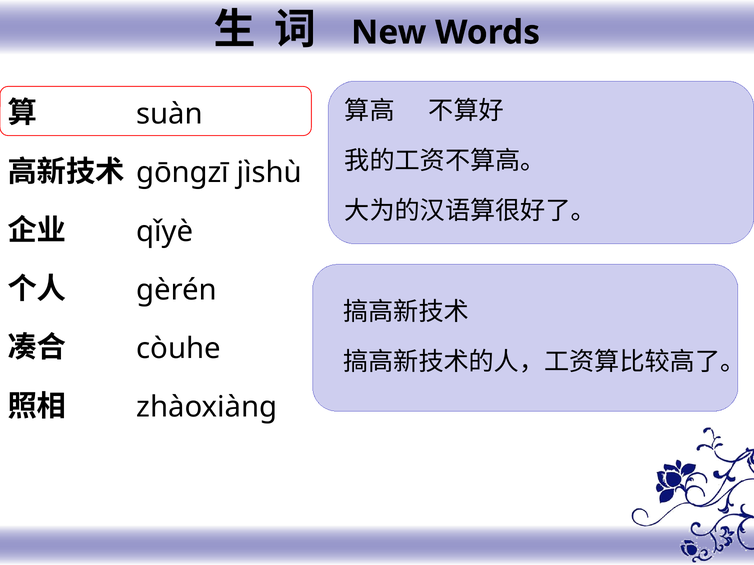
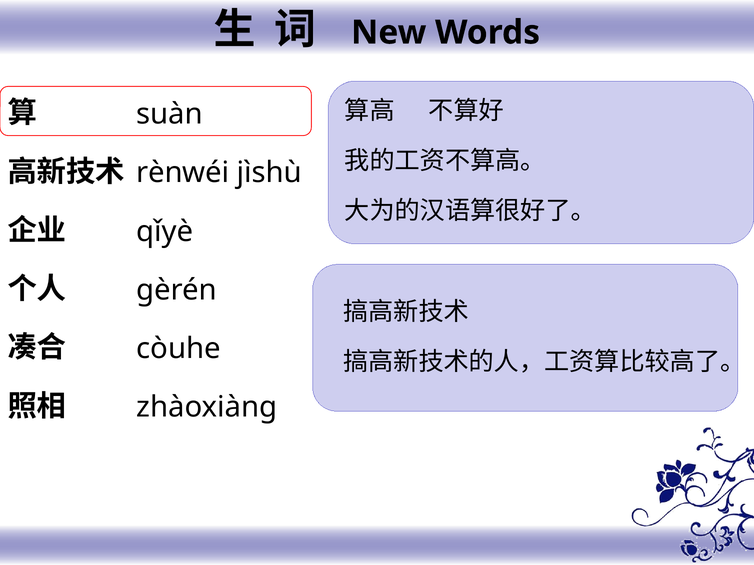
gōngzī: gōngzī -> rènwéi (183, 173)
